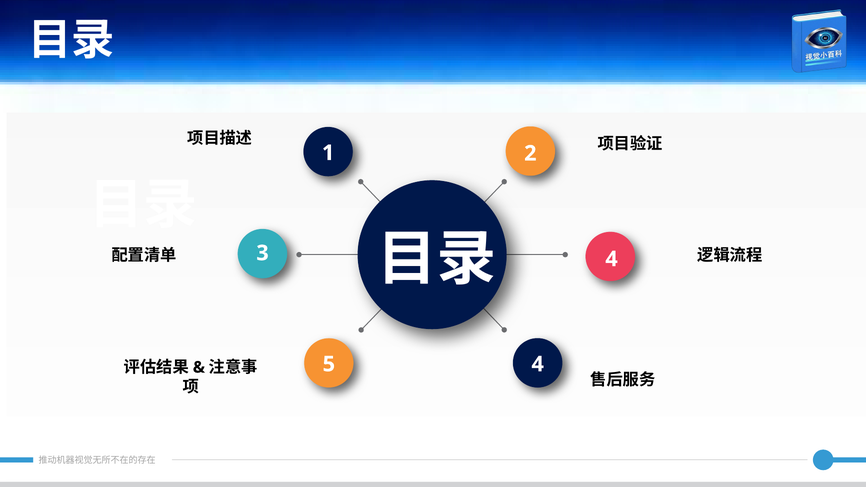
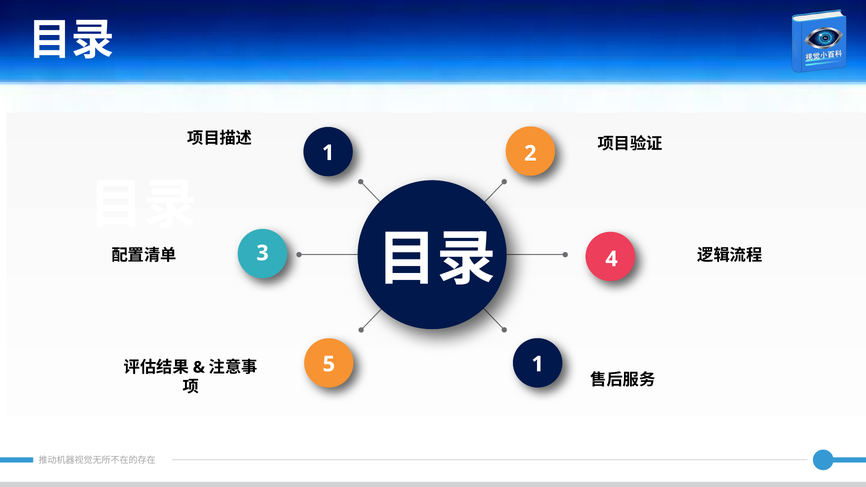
5 4: 4 -> 1 (538, 364)
